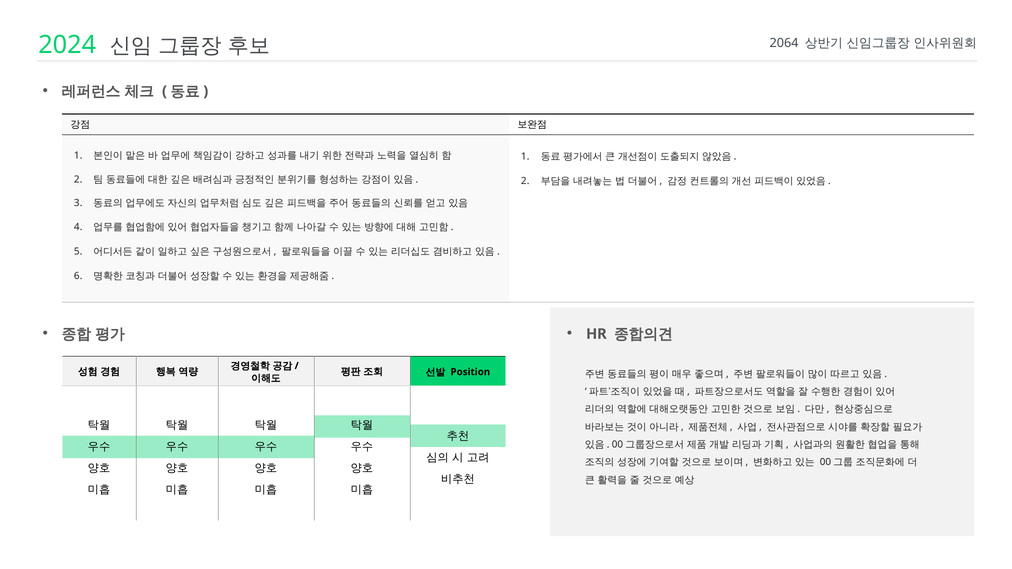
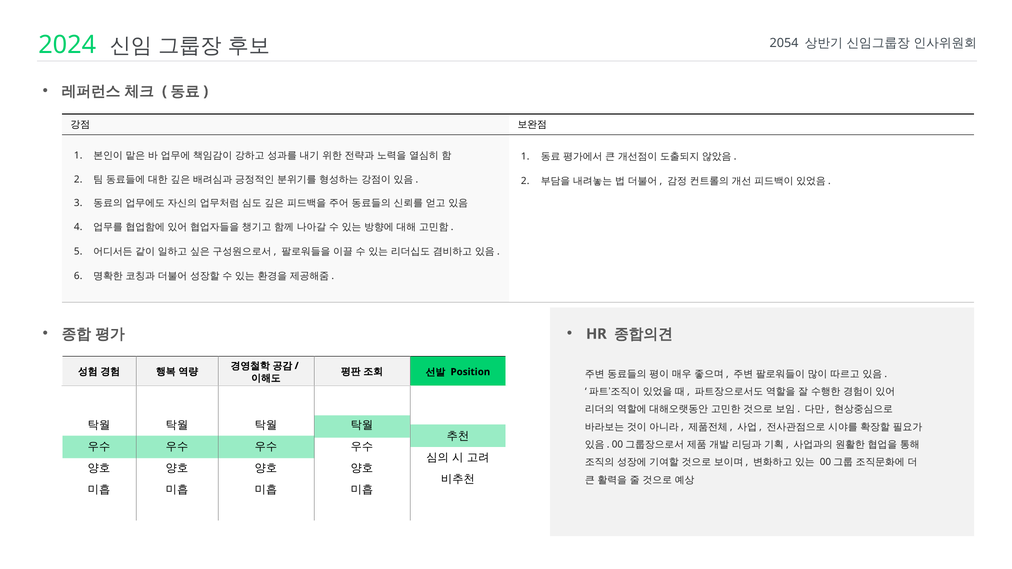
2064: 2064 -> 2054 (784, 43)
